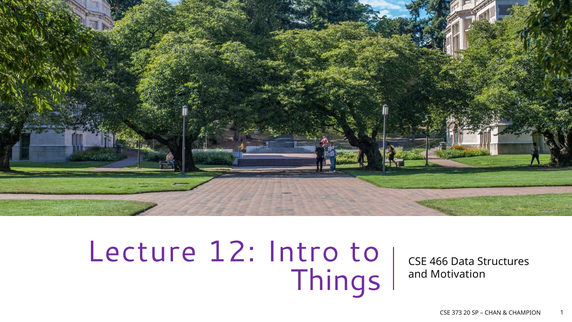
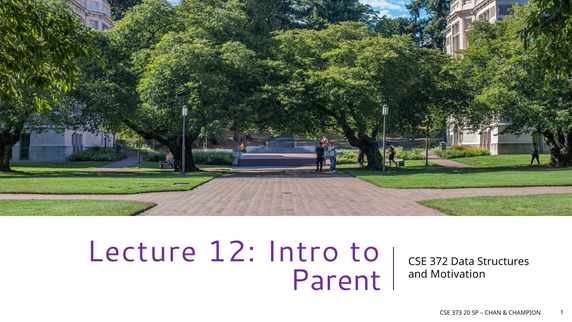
466: 466 -> 372 (439, 261)
Things: Things -> Parent (336, 280)
